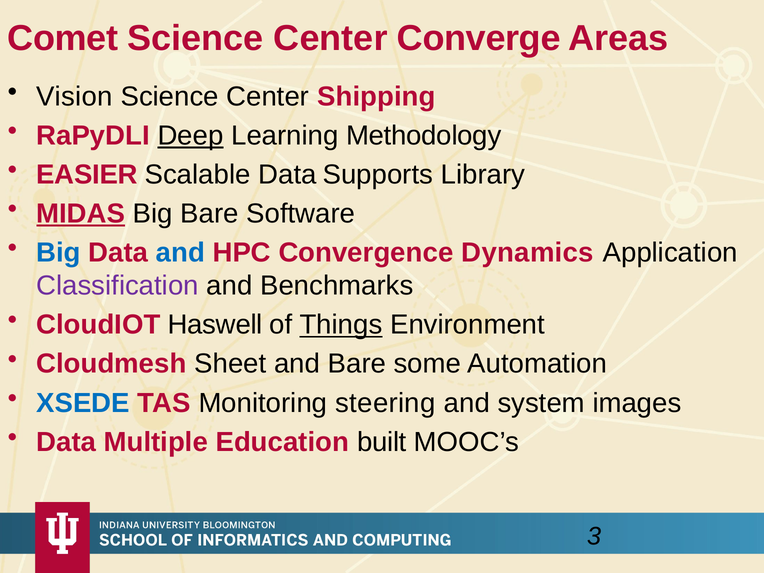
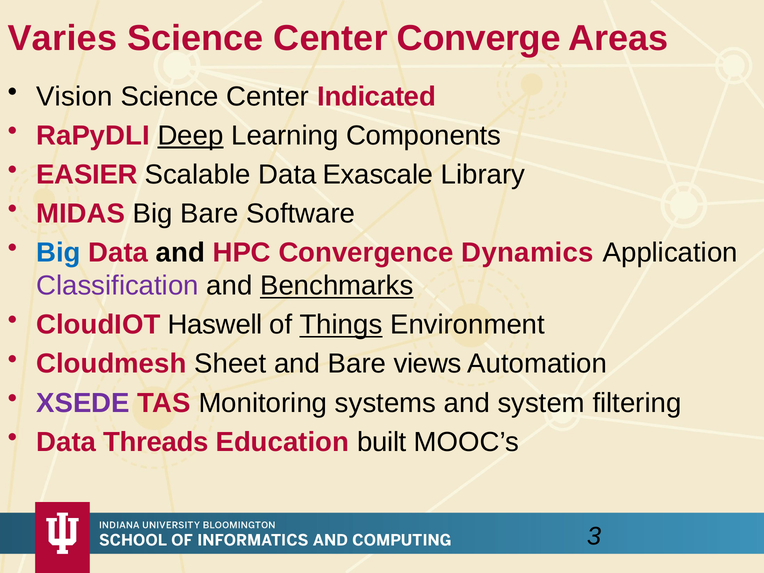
Comet: Comet -> Varies (62, 38)
Shipping: Shipping -> Indicated (377, 97)
Methodology: Methodology -> Components (424, 136)
Supports: Supports -> Exascale (378, 175)
MIDAS underline: present -> none (81, 214)
and colour: blue -> black (180, 253)
Benchmarks underline: none -> present (337, 286)
some: some -> views (428, 364)
XSEDE colour: blue -> purple (83, 403)
steering: steering -> systems (386, 403)
images: images -> filtering (637, 403)
Multiple: Multiple -> Threads (156, 442)
